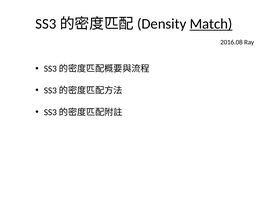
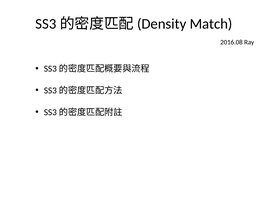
Match underline: present -> none (211, 24)
